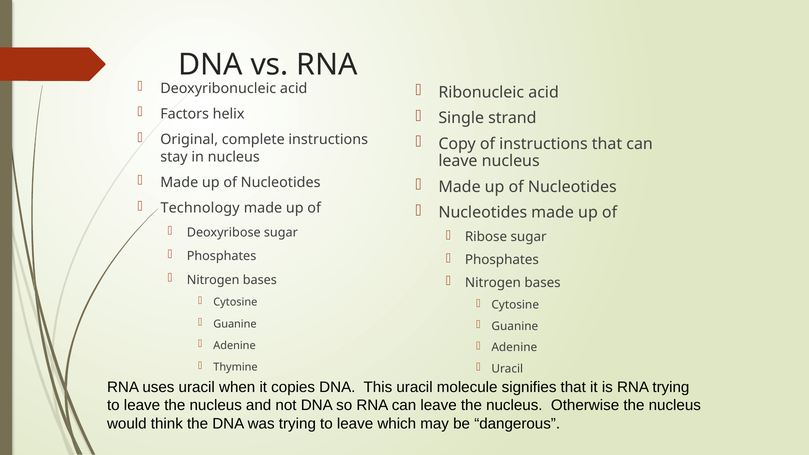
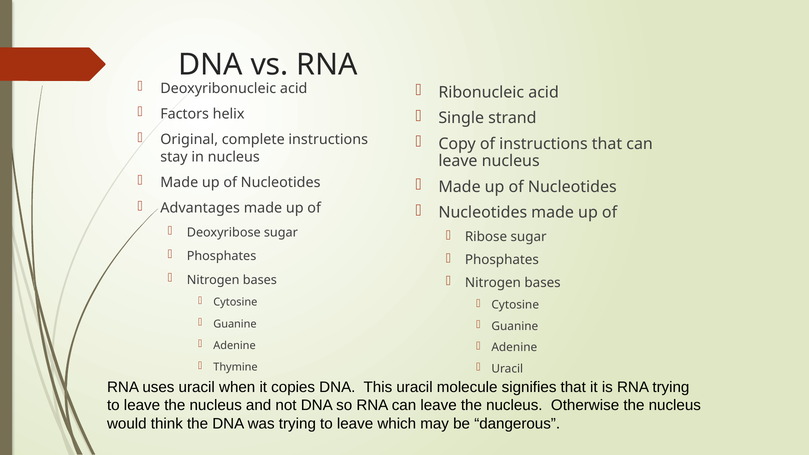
Technology: Technology -> Advantages (200, 208)
